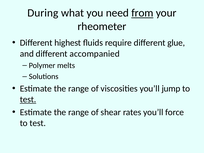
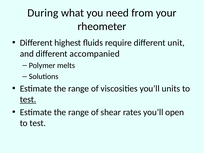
from underline: present -> none (142, 13)
glue: glue -> unit (176, 43)
jump: jump -> units (171, 89)
force: force -> open (175, 112)
